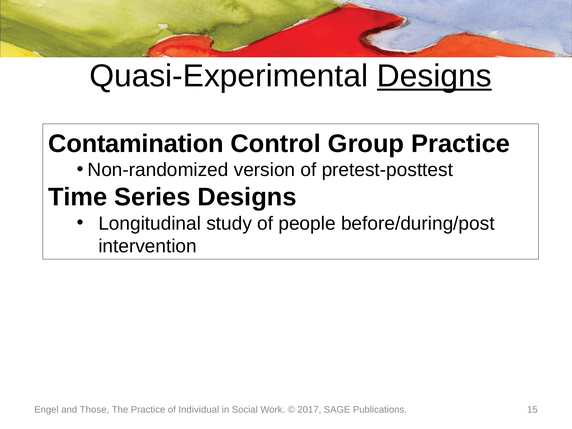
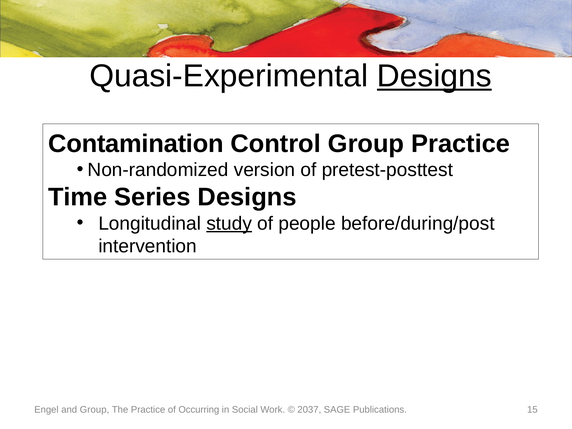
study underline: none -> present (229, 223)
and Those: Those -> Group (95, 410)
Individual: Individual -> Occurring (199, 410)
2017: 2017 -> 2037 (309, 410)
